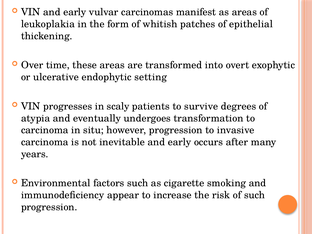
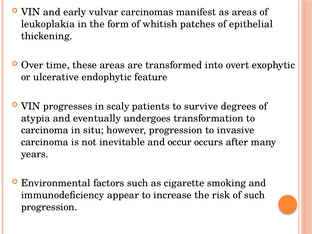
setting: setting -> feature (151, 77)
inevitable and early: early -> occur (180, 142)
